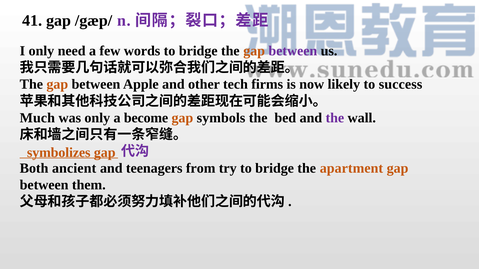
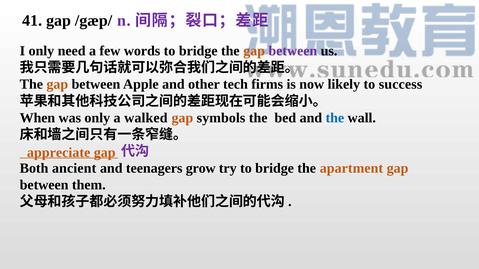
Much: Much -> When (37, 118)
become: become -> walked (146, 118)
the colour: purple -> blue (335, 118)
symbolizes: symbolizes -> appreciate (59, 153)
from: from -> grow (201, 168)
